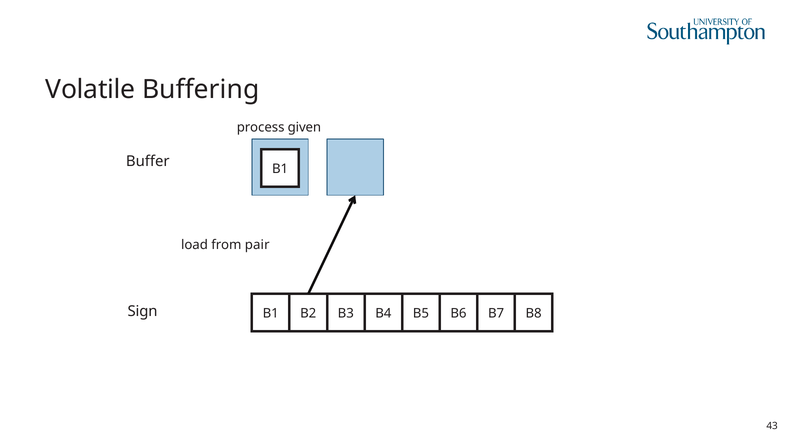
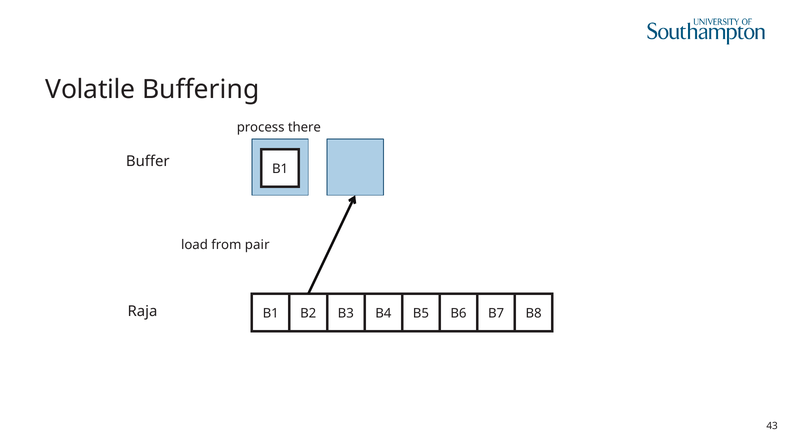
given: given -> there (304, 128)
Sign: Sign -> Raja (142, 312)
